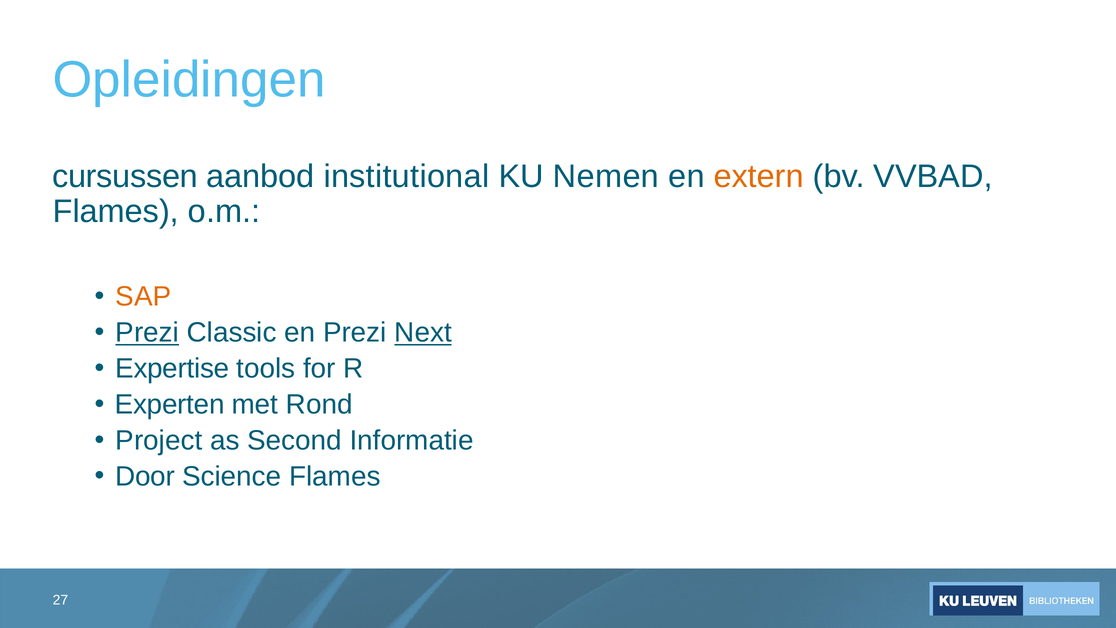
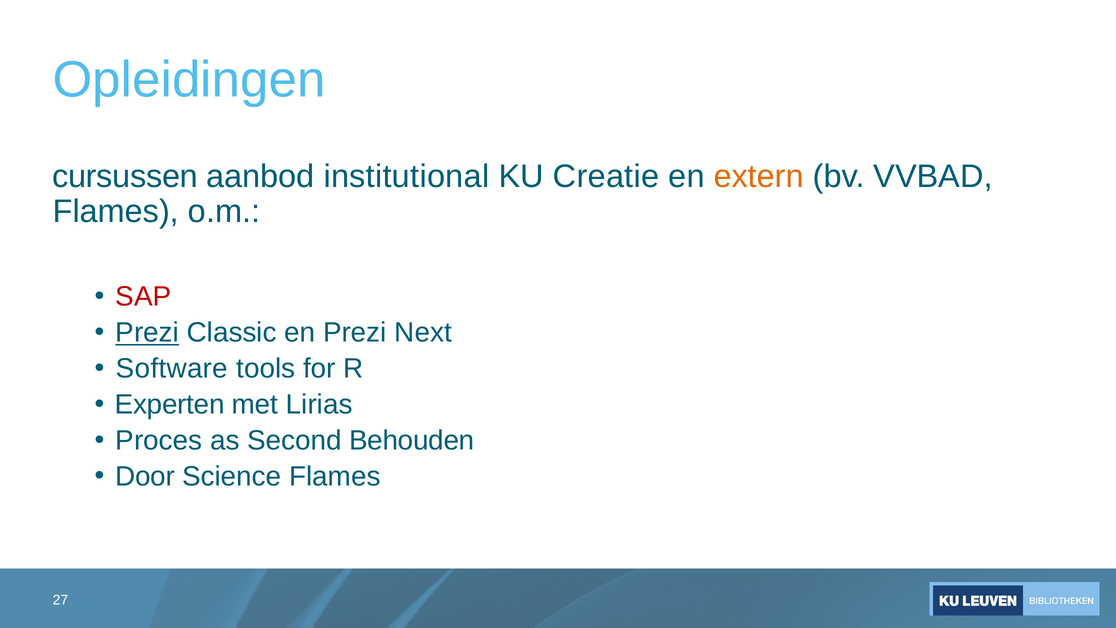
Nemen: Nemen -> Creatie (606, 176)
SAP colour: orange -> red (143, 297)
Next underline: present -> none (423, 332)
Expertise: Expertise -> Software (172, 368)
Rond: Rond -> Lirias (319, 404)
Project: Project -> Proces (159, 440)
Informatie: Informatie -> Behouden (412, 440)
